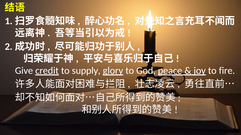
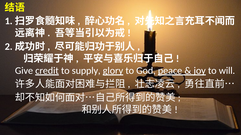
fire: fire -> will (227, 71)
